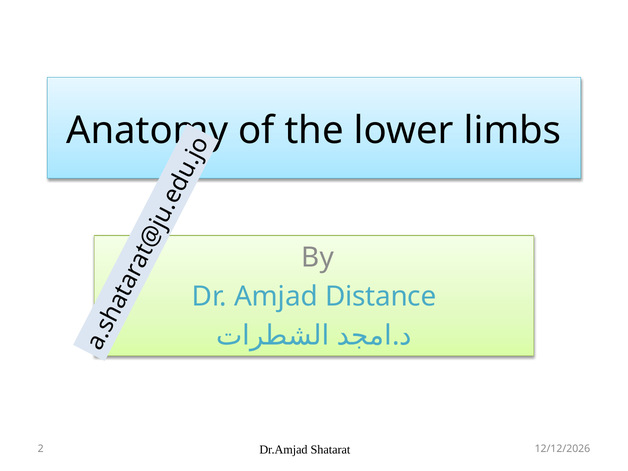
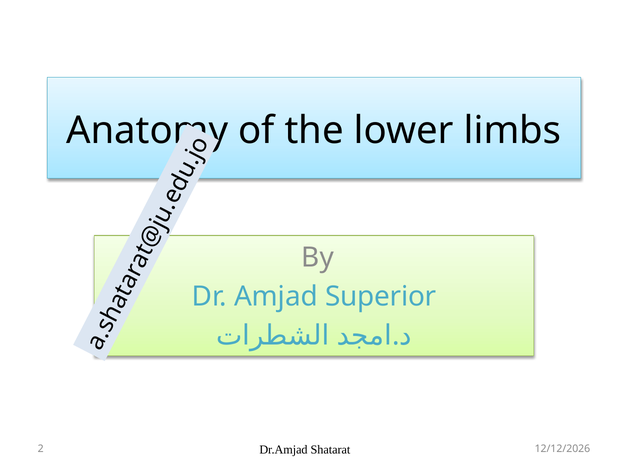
Distance: Distance -> Superior (381, 296)
